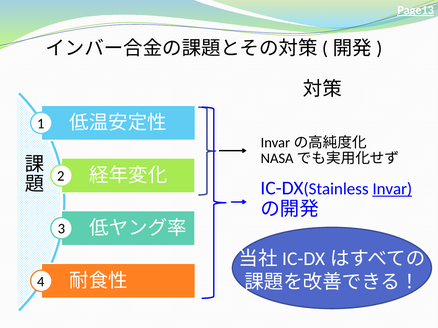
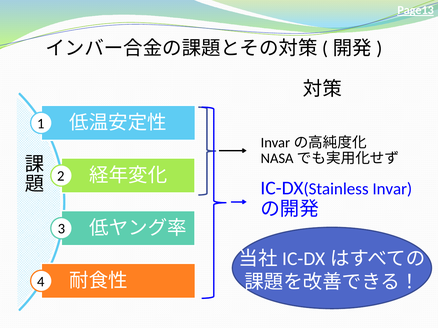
Invar underline: present -> none (392, 189)
